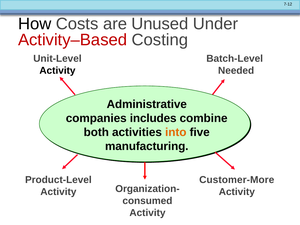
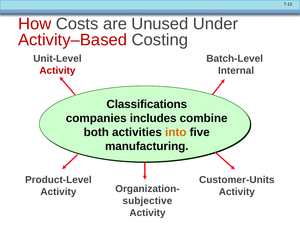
How colour: black -> red (35, 24)
Activity colour: black -> red (57, 71)
Needed: Needed -> Internal (236, 71)
Administrative: Administrative -> Classifications (147, 104)
Customer-More: Customer-More -> Customer-Units (237, 180)
consumed: consumed -> subjective (147, 201)
